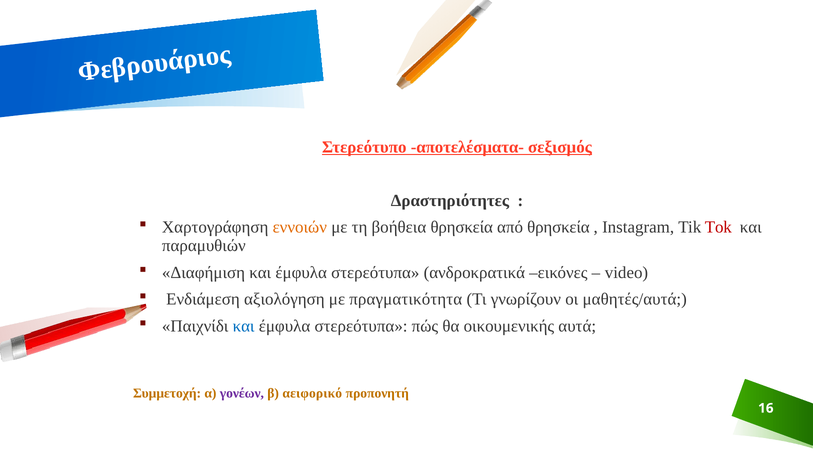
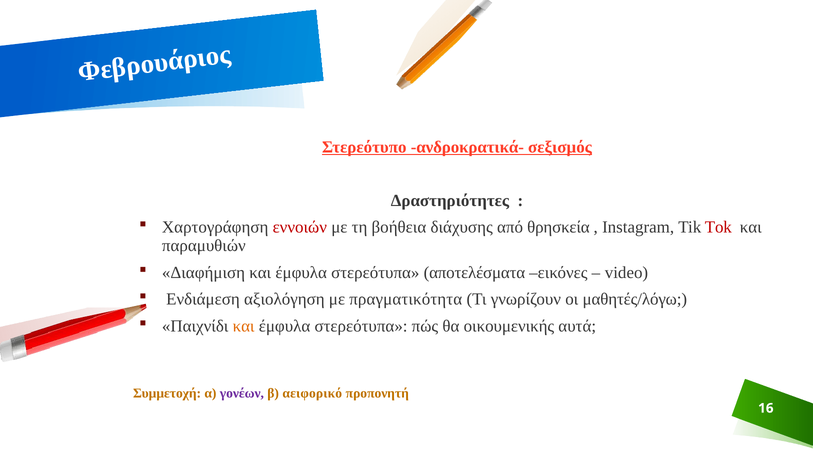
αποτελέσματα-: αποτελέσματα- -> ανδροκρατικά- (467, 147)
εννοιών colour: orange -> red (300, 228)
βοήθεια θρησκεία: θρησκεία -> διάχυσης (462, 228)
ανδροκρατικά: ανδροκρατικά -> αποτελέσματα (474, 273)
μαθητές/αυτά: μαθητές/αυτά -> μαθητές/λόγω (635, 299)
και colour: blue -> orange (244, 326)
